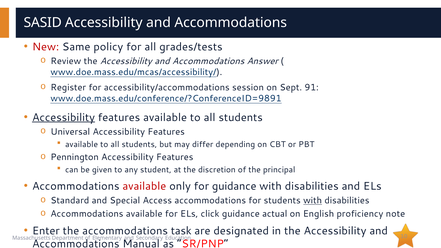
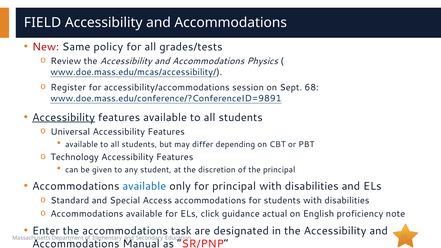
SASID: SASID -> FIELD (43, 23)
Answer: Answer -> Physics (262, 61)
91: 91 -> 68 (312, 88)
Pennington: Pennington -> Technology (75, 157)
available colour: red -> blue (144, 186)
for guidance: guidance -> principal (234, 186)
with underline: present -> none (313, 201)
